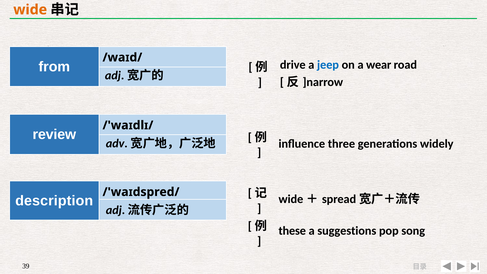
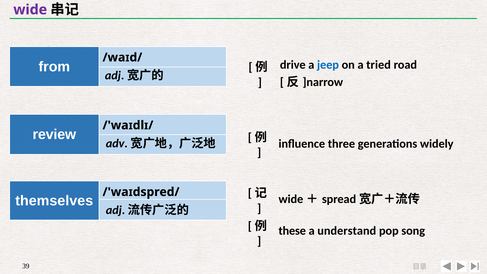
wide colour: orange -> purple (30, 10)
wear: wear -> tried (379, 65)
description: description -> themselves (54, 201)
suggestions: suggestions -> understand (347, 231)
